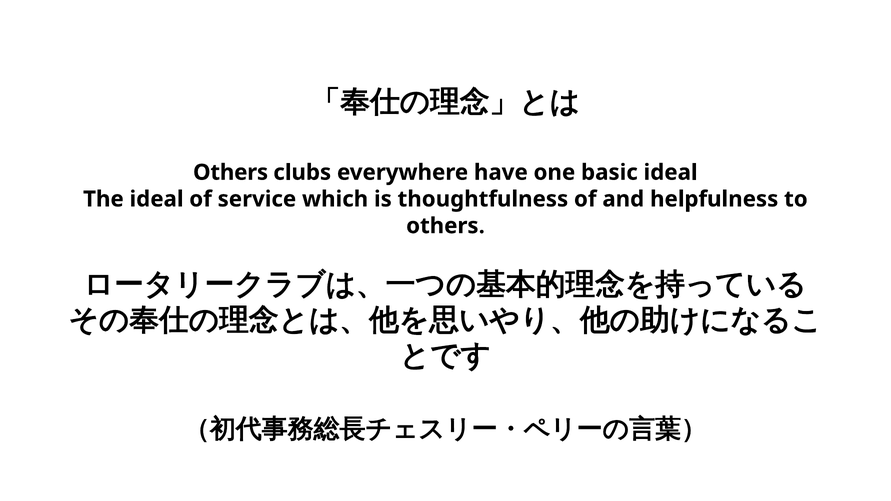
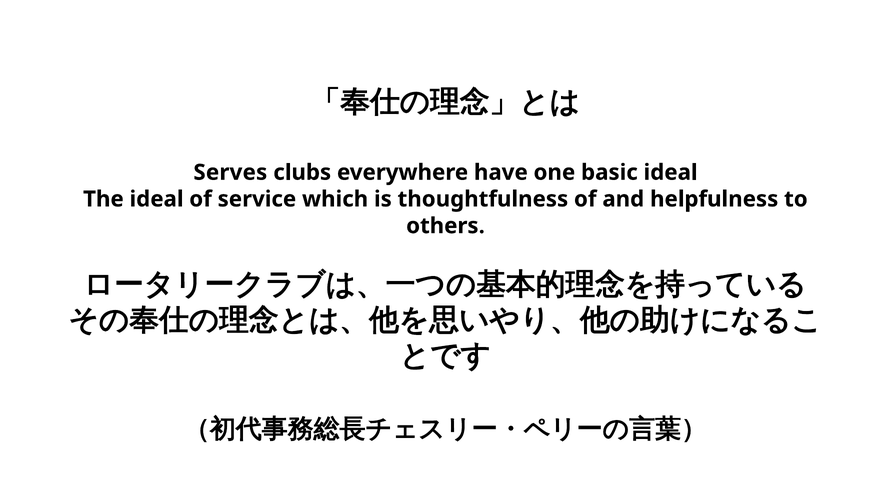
Others: Others -> Serves (230, 172)
